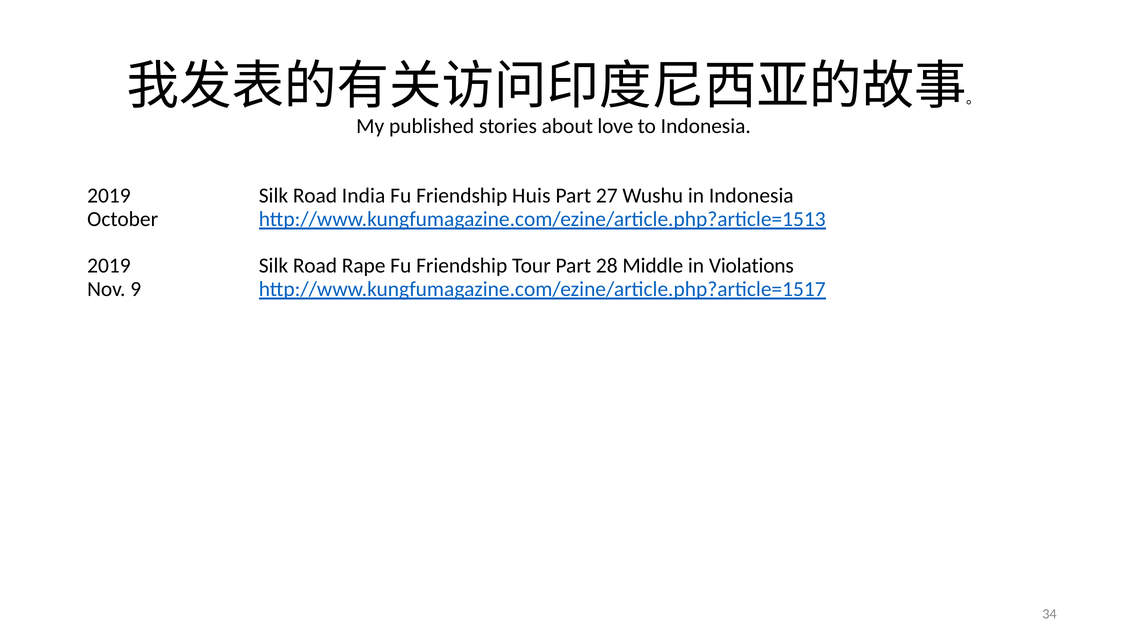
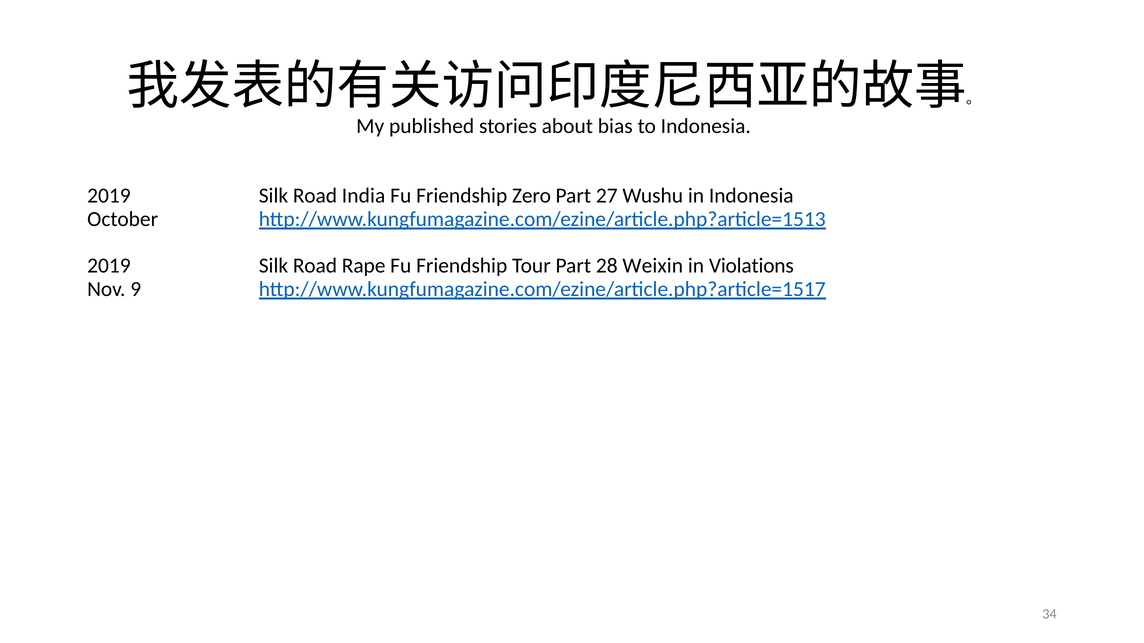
love: love -> bias (615, 126)
Huis: Huis -> Zero (532, 196)
Middle: Middle -> Weixin (653, 266)
